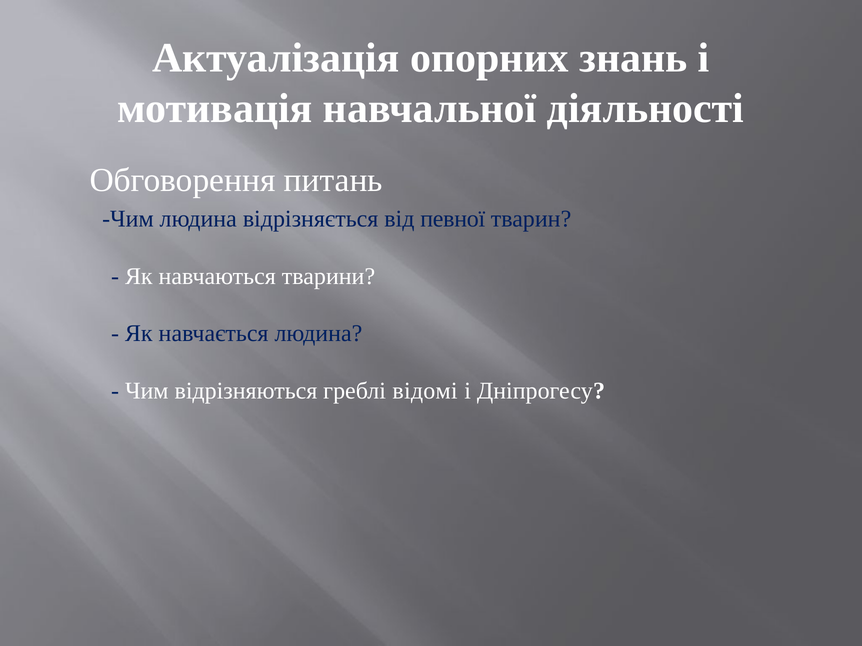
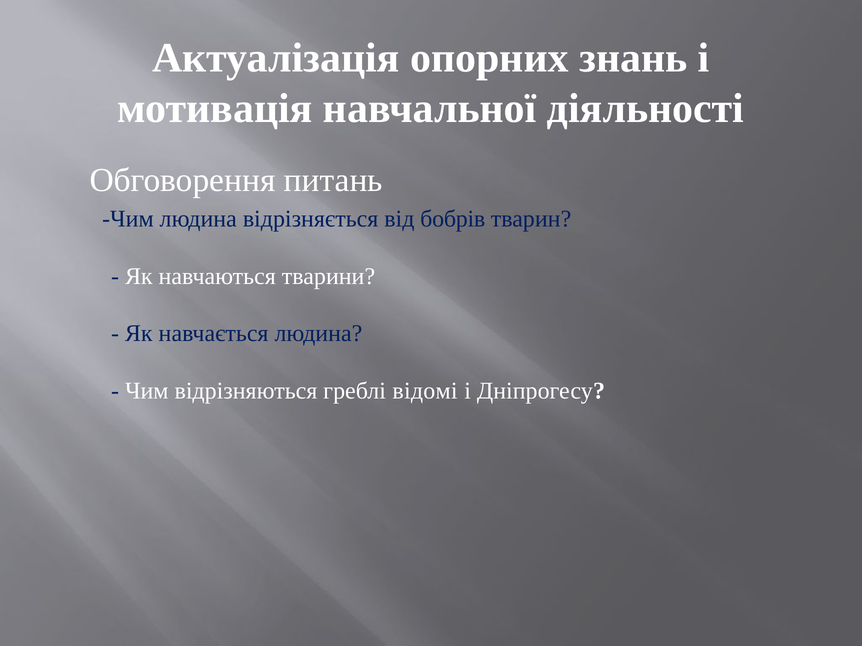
певної: певної -> бобрів (453, 219)
